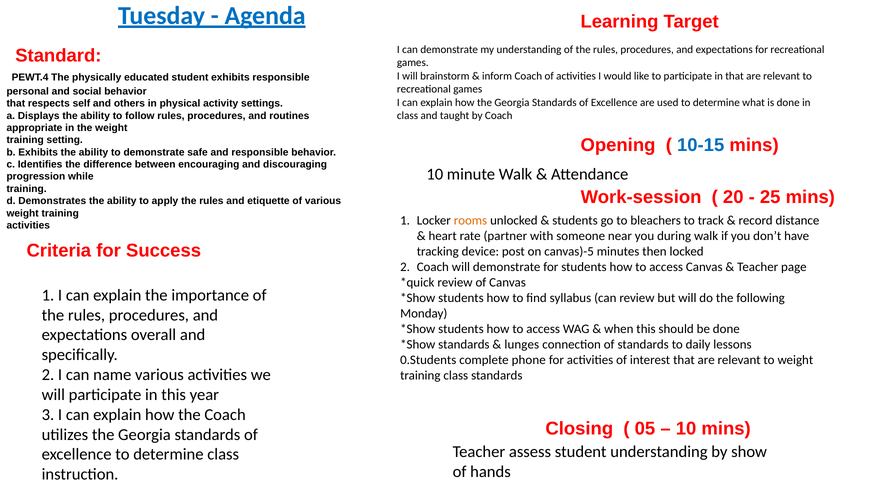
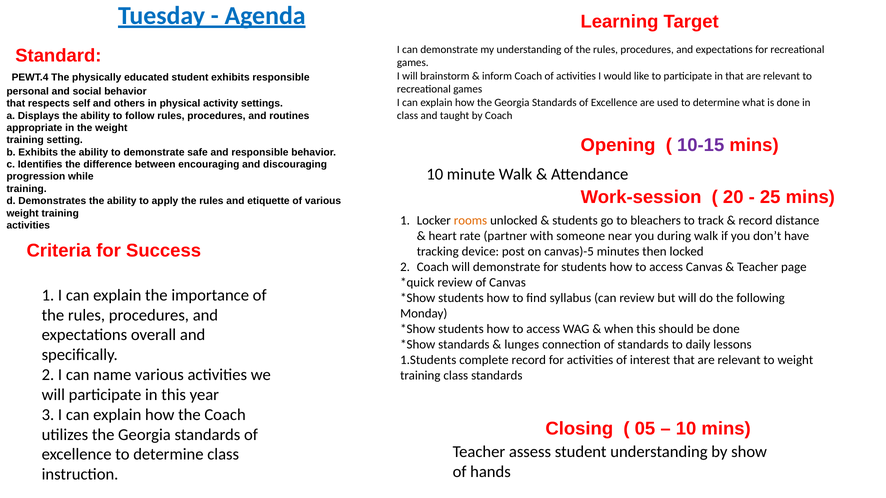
10-15 colour: blue -> purple (701, 145)
0.Students: 0.Students -> 1.Students (428, 360)
complete phone: phone -> record (529, 360)
